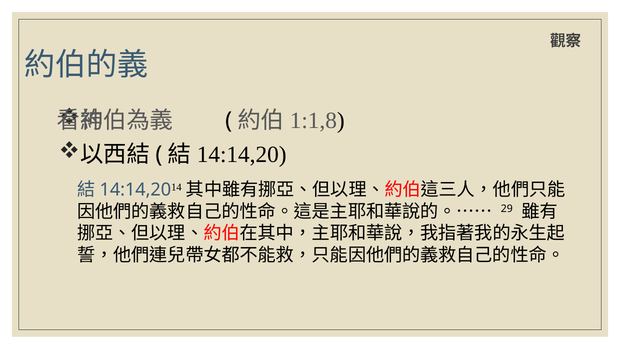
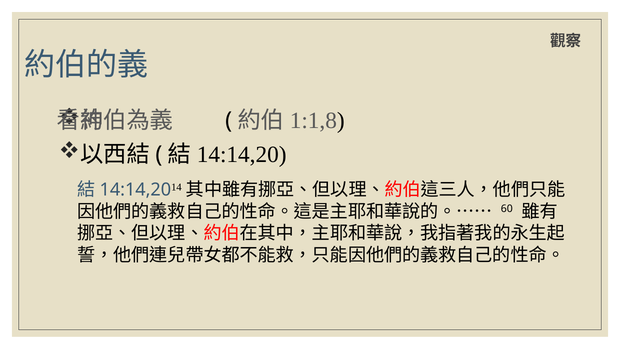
29: 29 -> 60 (507, 209)
